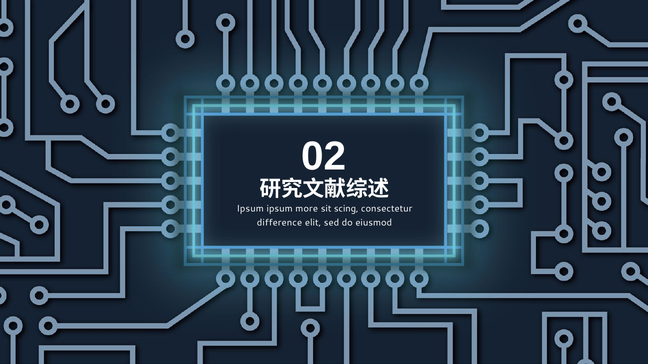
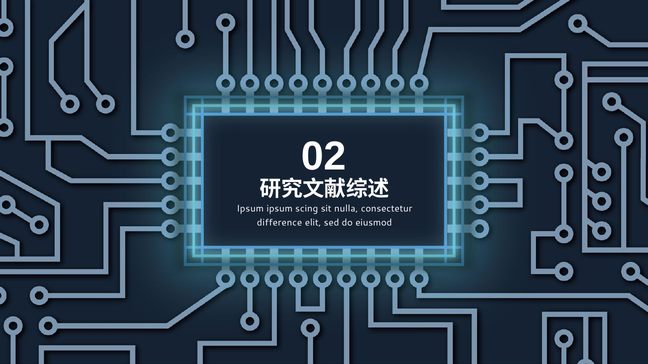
more: more -> scing (307, 209)
scing: scing -> nulla (346, 209)
